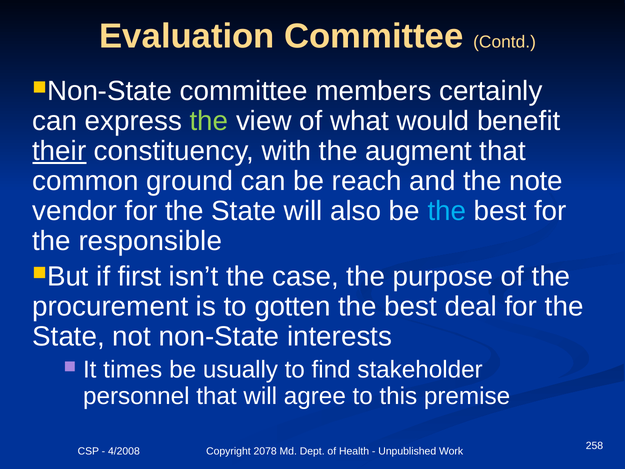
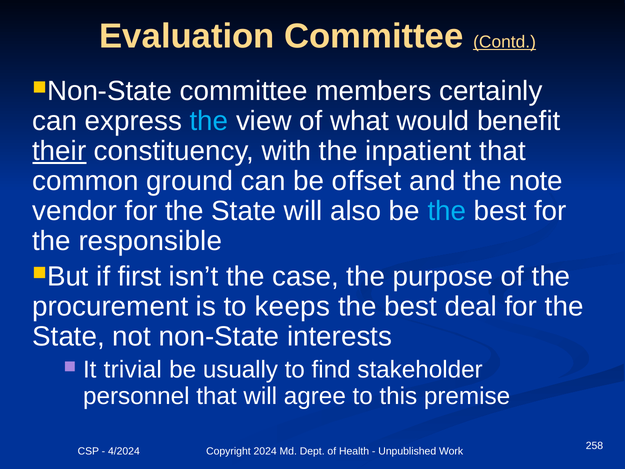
Contd underline: none -> present (505, 42)
the colour: light green -> light blue (209, 121)
augment: augment -> inpatient (418, 151)
reach: reach -> offset (367, 181)
gotten: gotten -> keeps (292, 307)
times: times -> trivial (133, 370)
4/2008: 4/2008 -> 4/2024 (124, 451)
2078: 2078 -> 2024 (265, 451)
